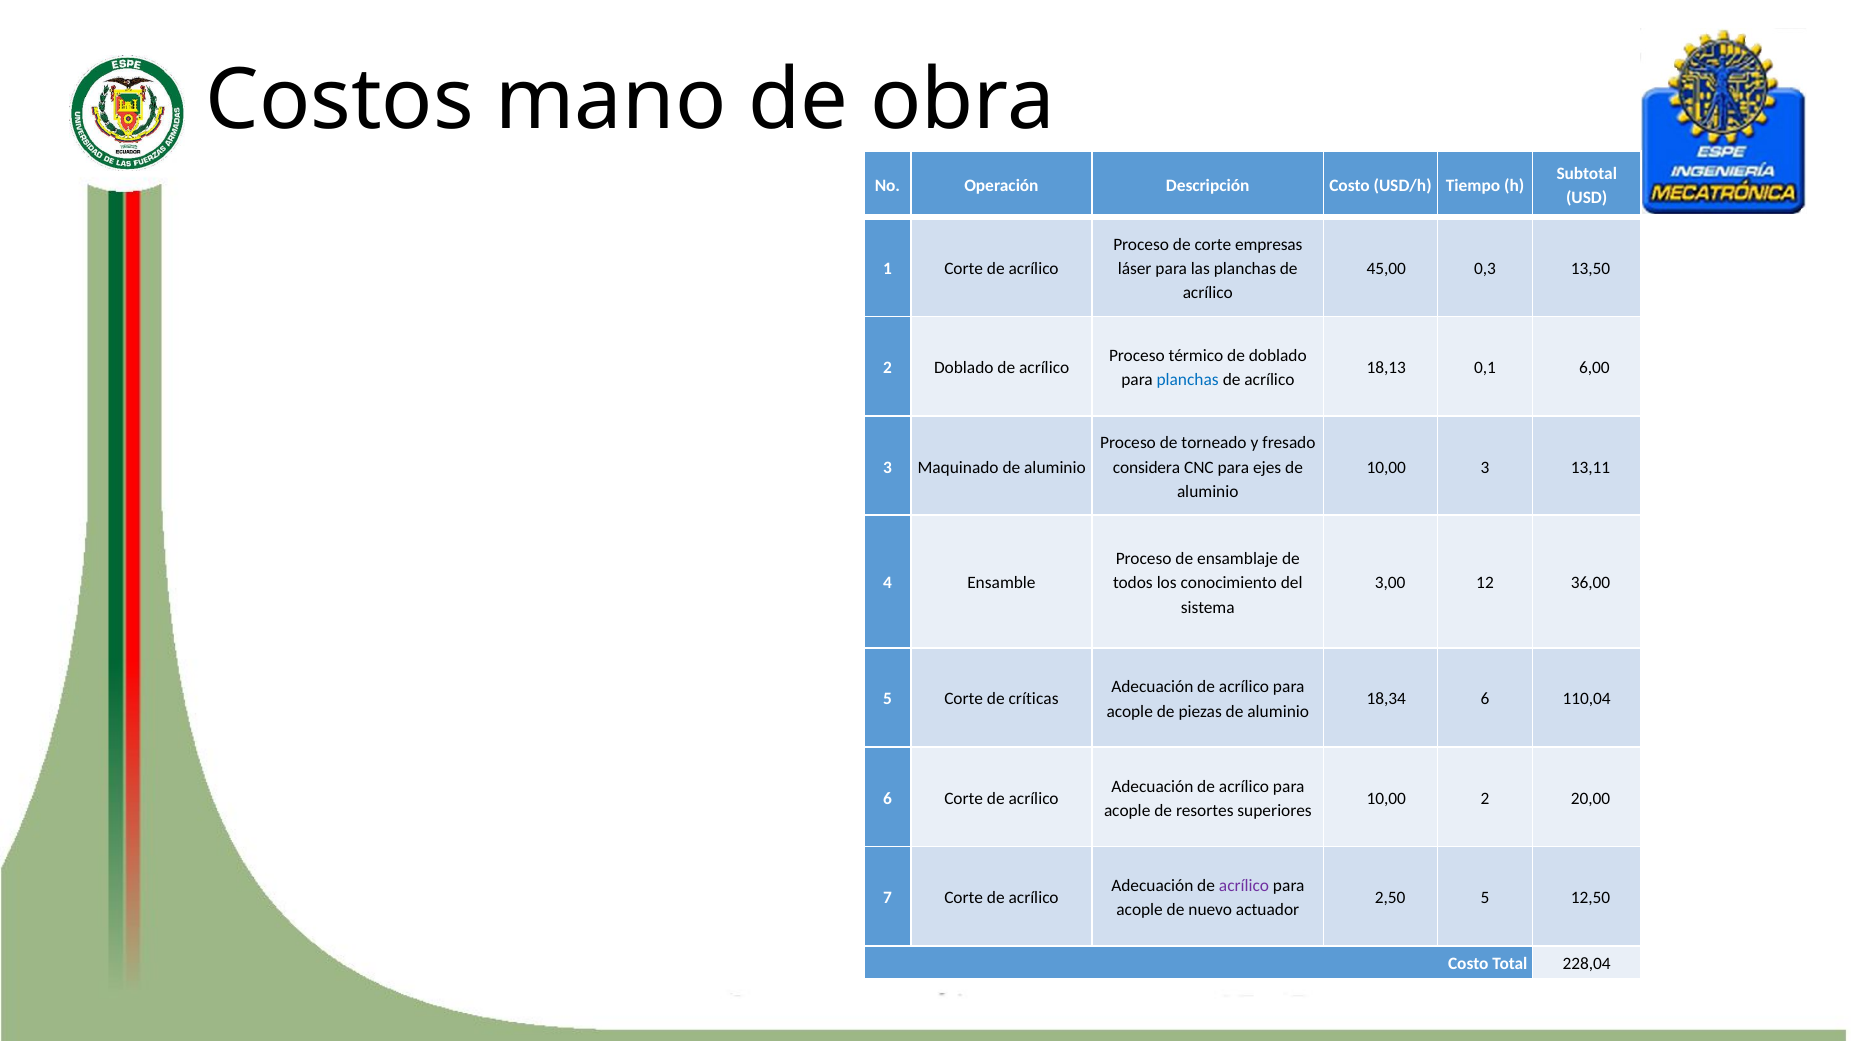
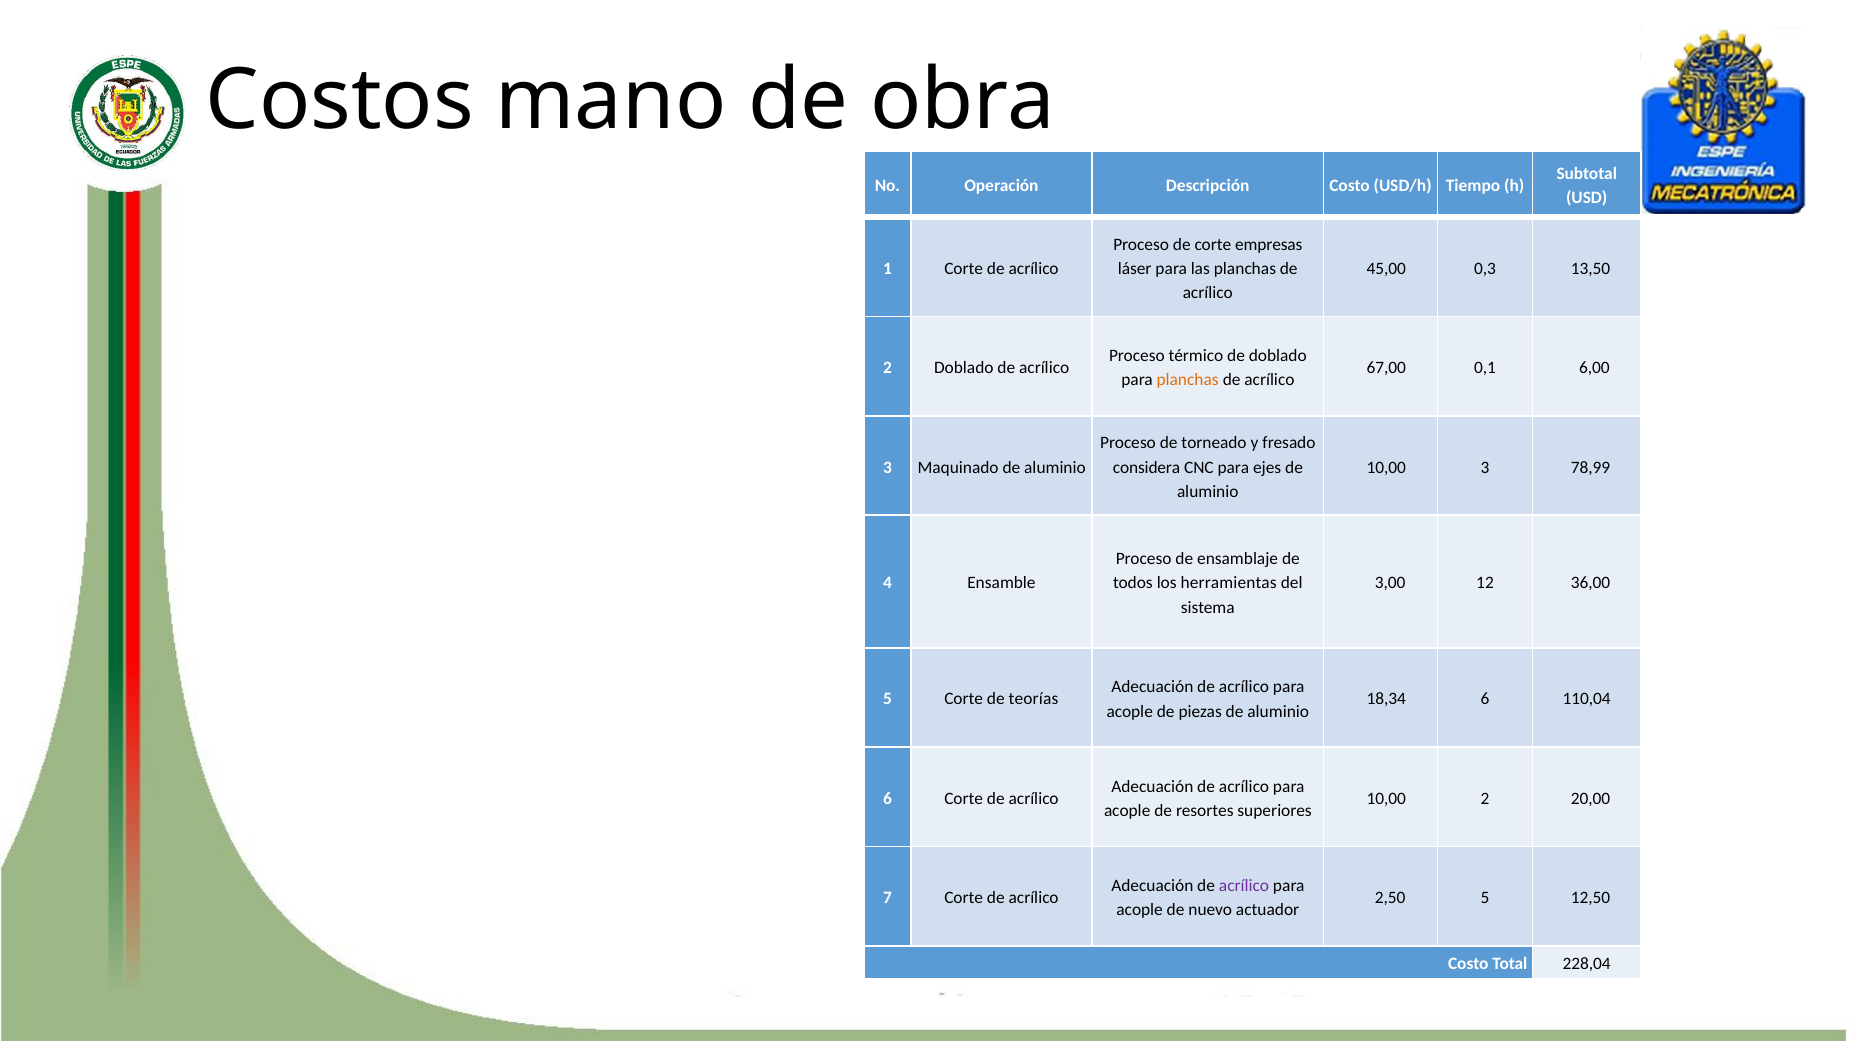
18,13: 18,13 -> 67,00 (1386, 368)
planchas colour: blue -> orange (1188, 380)
13,11: 13,11 -> 78,99 (1591, 467)
conocimiento: conocimiento -> herramientas (1229, 583)
críticas: críticas -> teorías (1034, 699)
